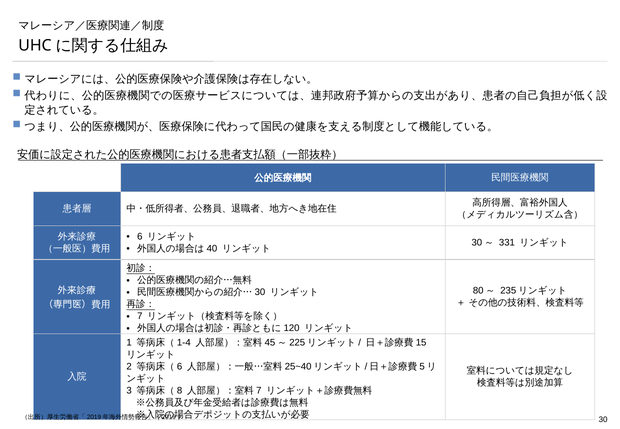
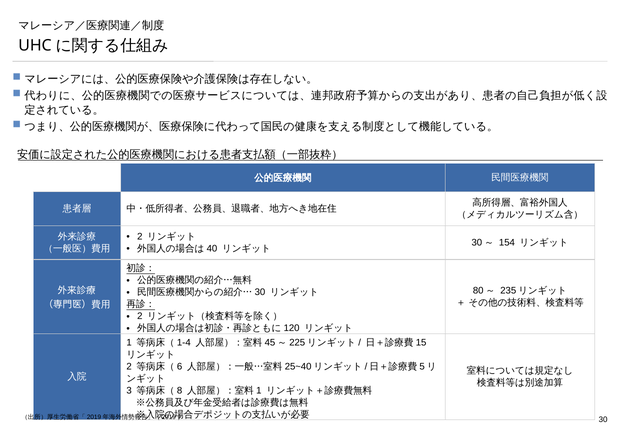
6: 6 -> 2 (140, 237)
331: 331 -> 154 (507, 243)
7: 7 -> 2 (140, 316)
7: 7 -> 1 (259, 391)
